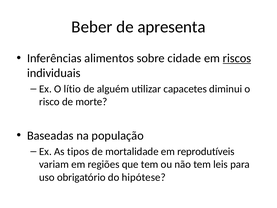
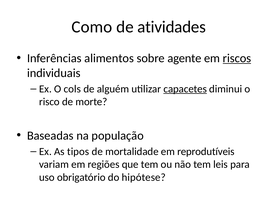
Beber: Beber -> Como (92, 27)
apresenta: apresenta -> atividades (172, 27)
cidade: cidade -> agente (184, 58)
lítio: lítio -> cols (72, 89)
capacetes underline: none -> present (185, 89)
